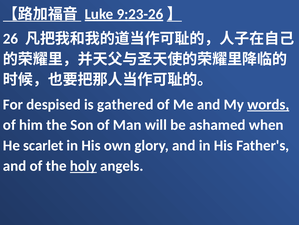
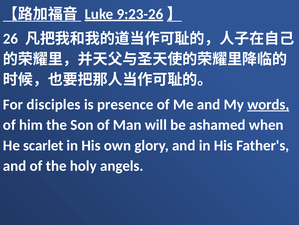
despised: despised -> disciples (53, 104)
gathered: gathered -> presence (125, 104)
holy underline: present -> none (83, 165)
